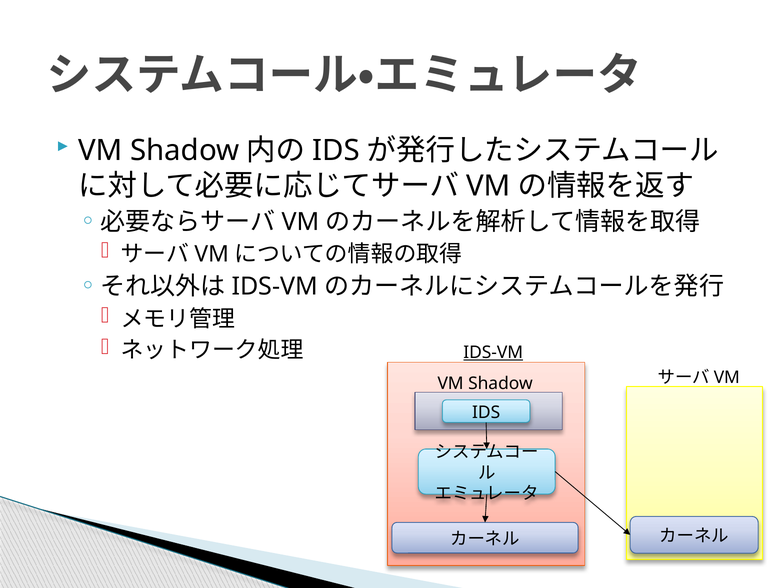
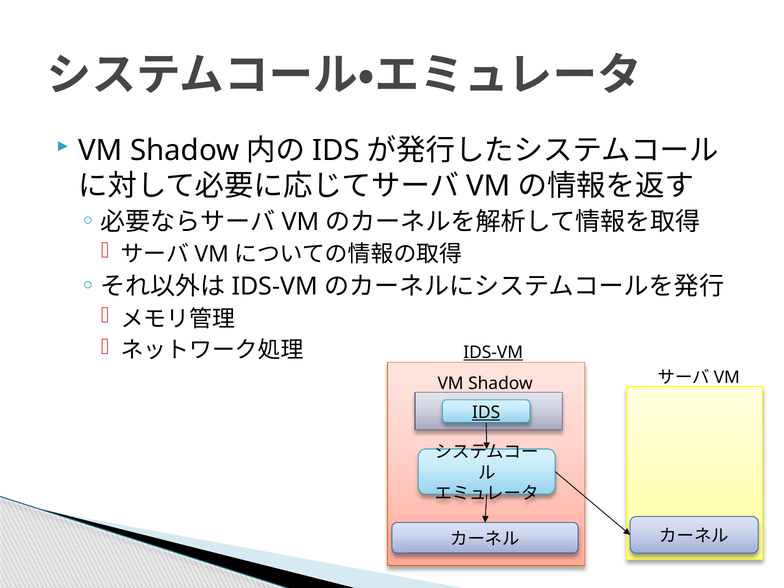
IDS underline: none -> present (486, 412)
